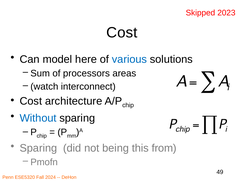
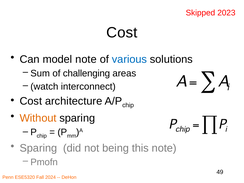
model here: here -> note (86, 59)
processors: processors -> challenging (86, 73)
Without colour: blue -> orange (38, 118)
this from: from -> note (164, 148)
